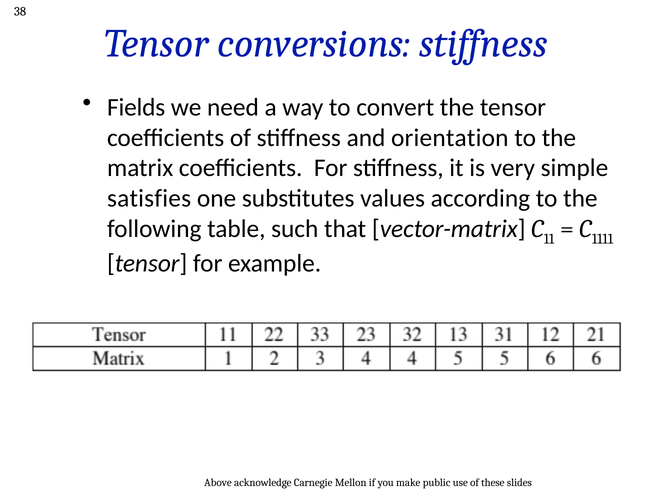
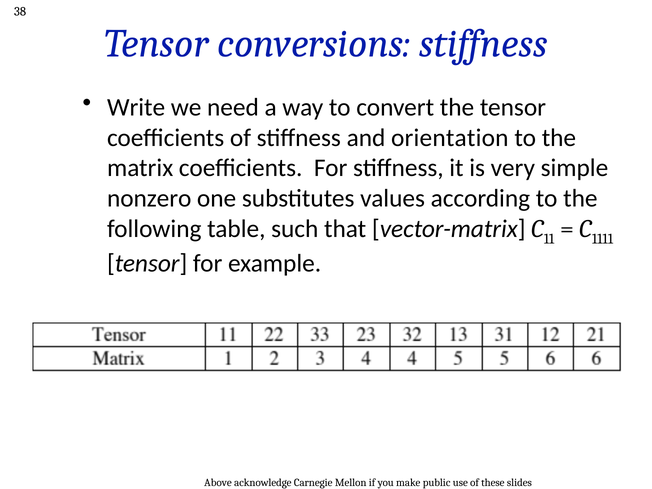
Fields: Fields -> Write (136, 107)
satisfies: satisfies -> nonzero (149, 199)
